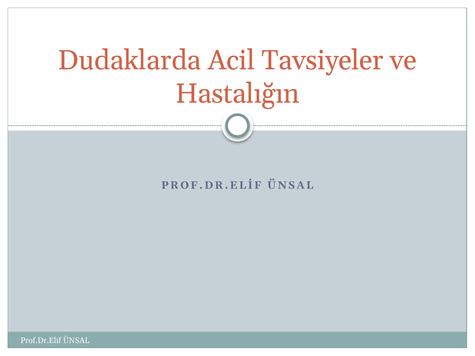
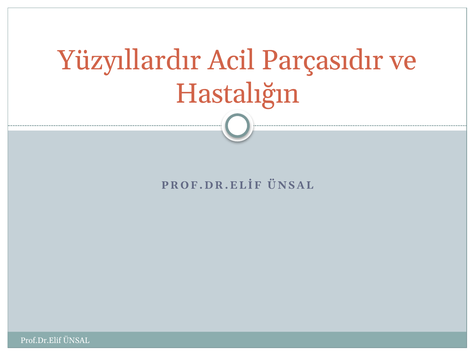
Dudaklarda: Dudaklarda -> Yüzyıllardır (129, 61)
Tavsiyeler: Tavsiyeler -> Parçasıdır (323, 61)
